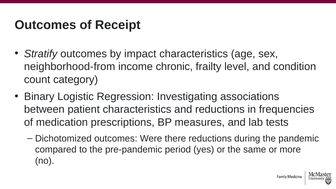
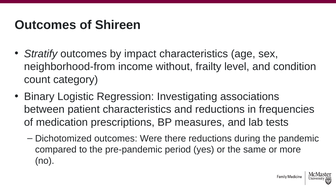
Receipt: Receipt -> Shireen (118, 25)
chronic: chronic -> without (174, 67)
